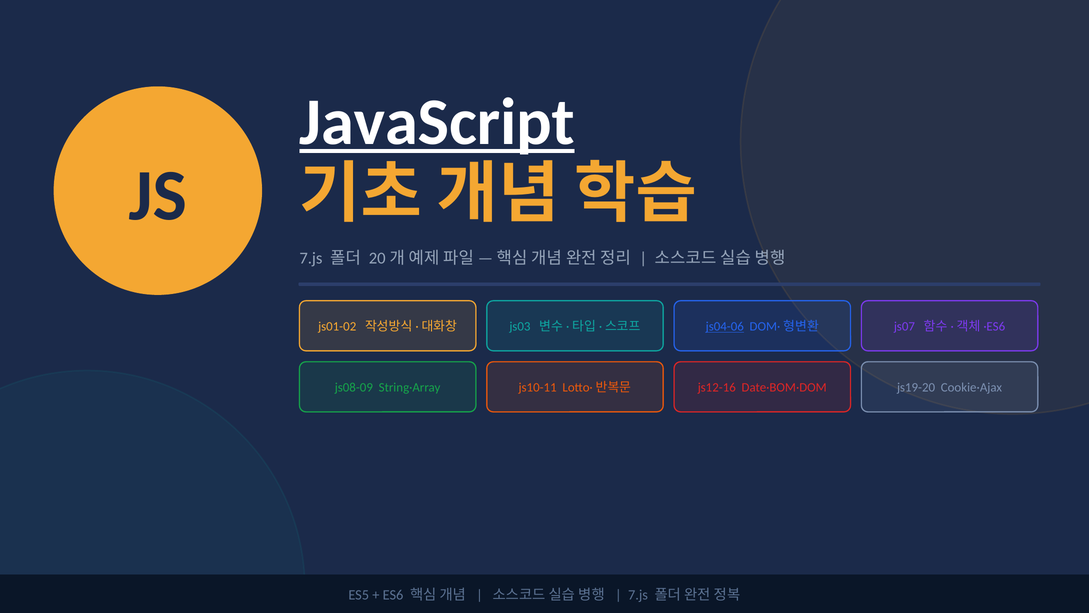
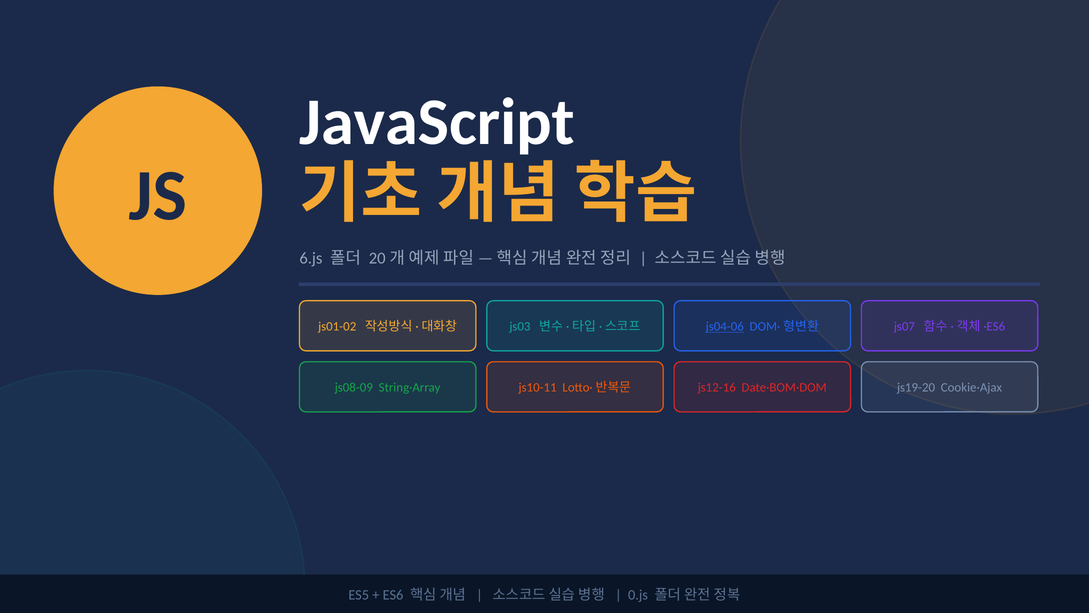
JavaScript underline: present -> none (437, 122)
7.js: 7.js -> 6.js (311, 258)
7.js: 7.js -> 0.js (638, 594)
